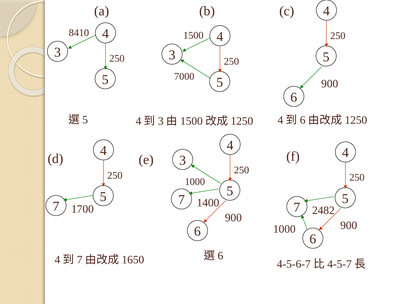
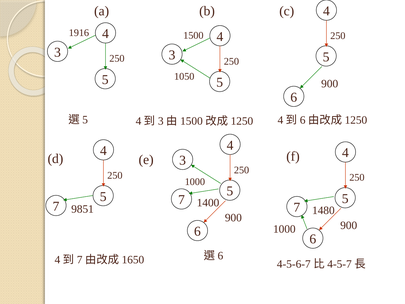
8410: 8410 -> 1916 (79, 33)
7000: 7000 -> 1050 (184, 76)
1700: 1700 -> 9851 (83, 209)
2482: 2482 -> 1480 (323, 210)
